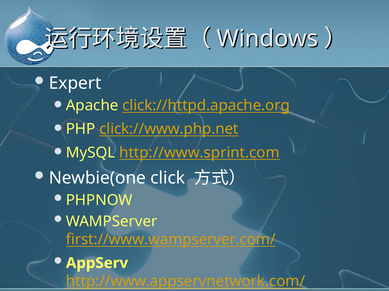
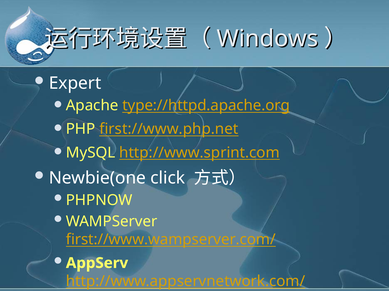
click://httpd.apache.org: click://httpd.apache.org -> type://httpd.apache.org (206, 106)
click://www.php.net: click://www.php.net -> first://www.php.net (169, 129)
